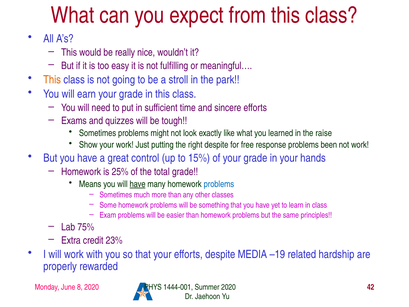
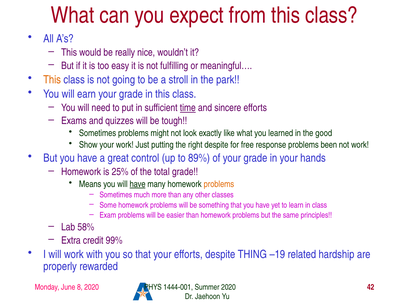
time underline: none -> present (188, 108)
raise: raise -> good (324, 133)
15%: 15% -> 89% (199, 158)
problems colour: blue -> orange (219, 184)
75%: 75% -> 58% (86, 227)
23%: 23% -> 99% (114, 240)
MEDIA: MEDIA -> THING (252, 254)
